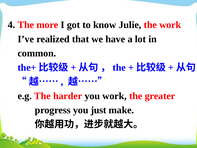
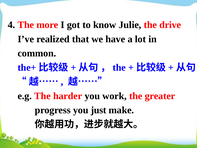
the work: work -> drive (170, 25)
